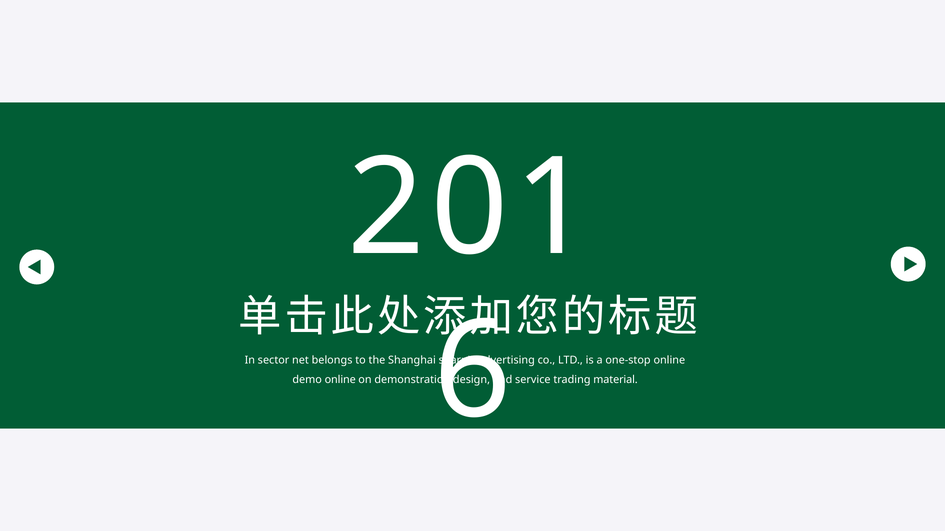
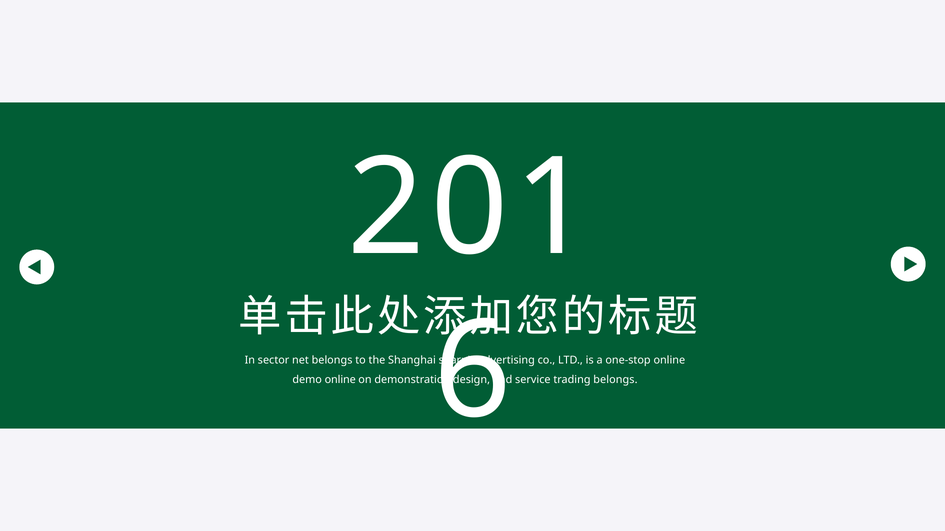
trading material: material -> belongs (615, 380)
